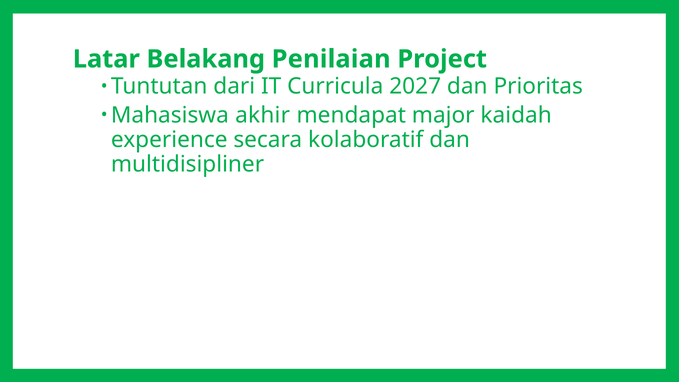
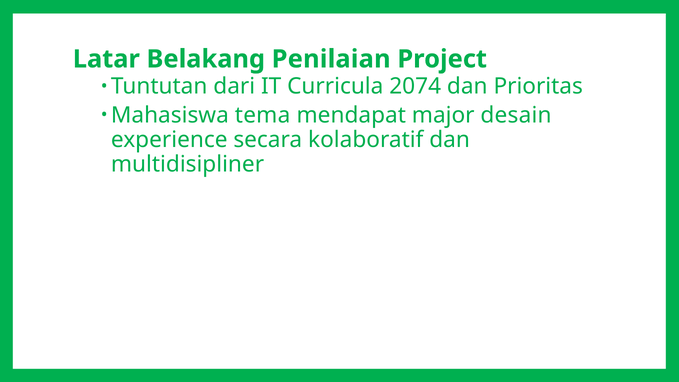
2027: 2027 -> 2074 (415, 86)
akhir: akhir -> tema (263, 115)
kaidah: kaidah -> desain (516, 115)
